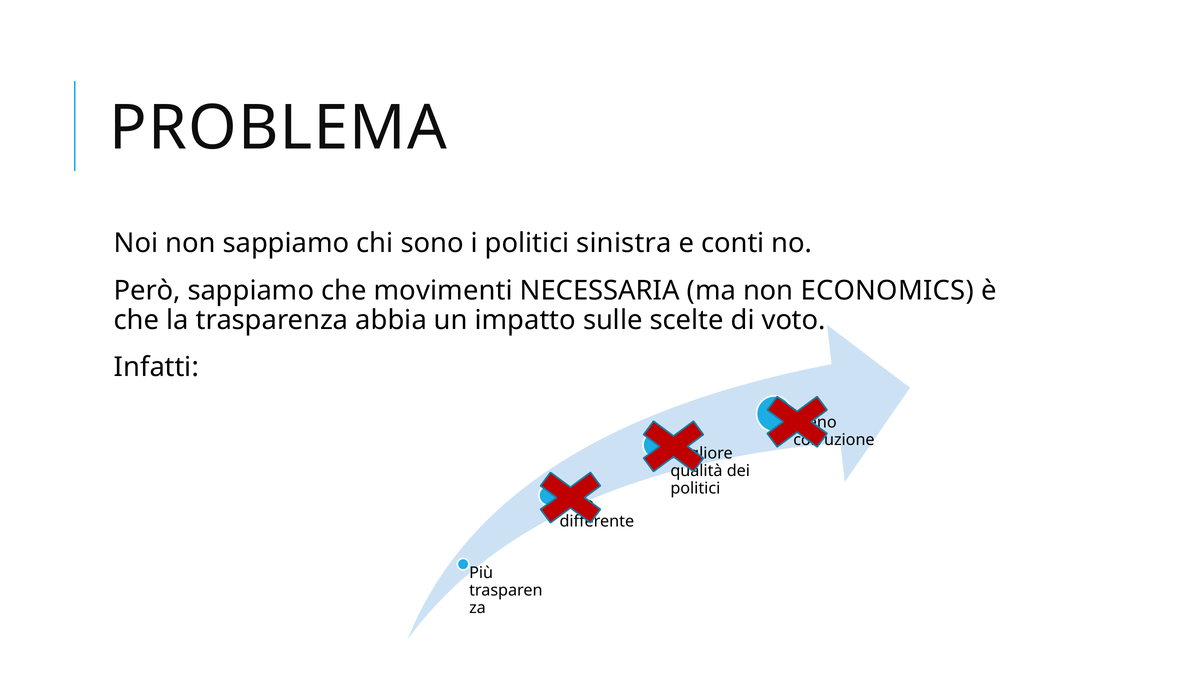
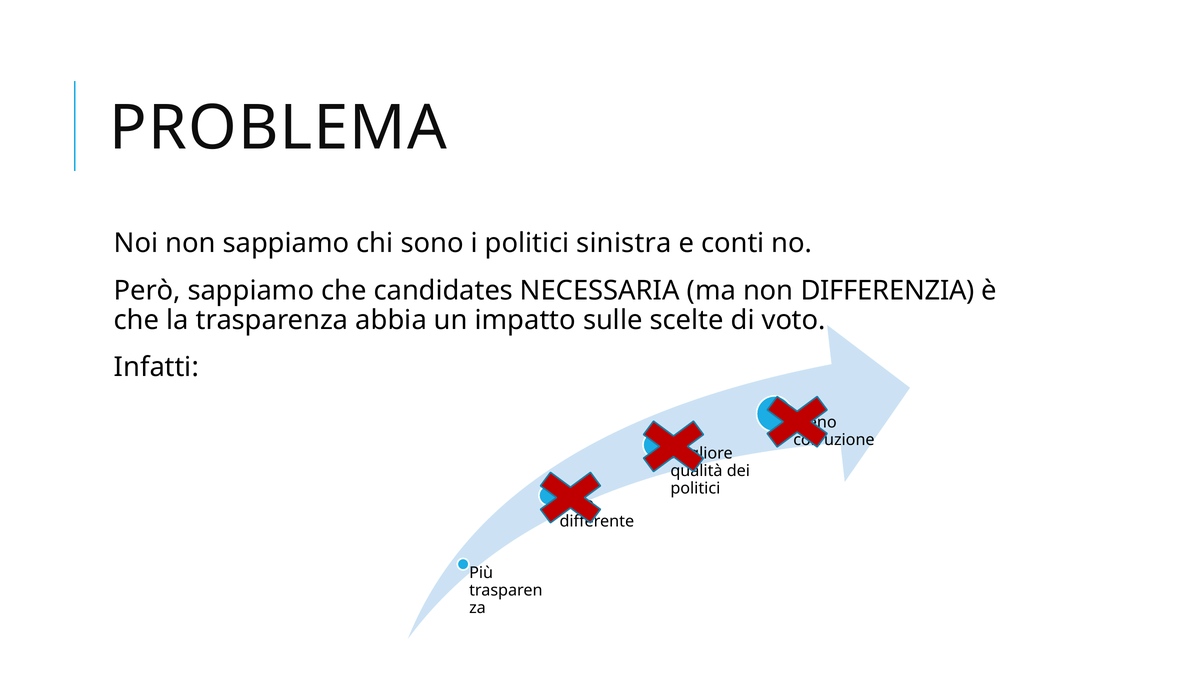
movimenti: movimenti -> candidates (443, 290)
ECONOMICS: ECONOMICS -> DIFFERENZIA (888, 290)
